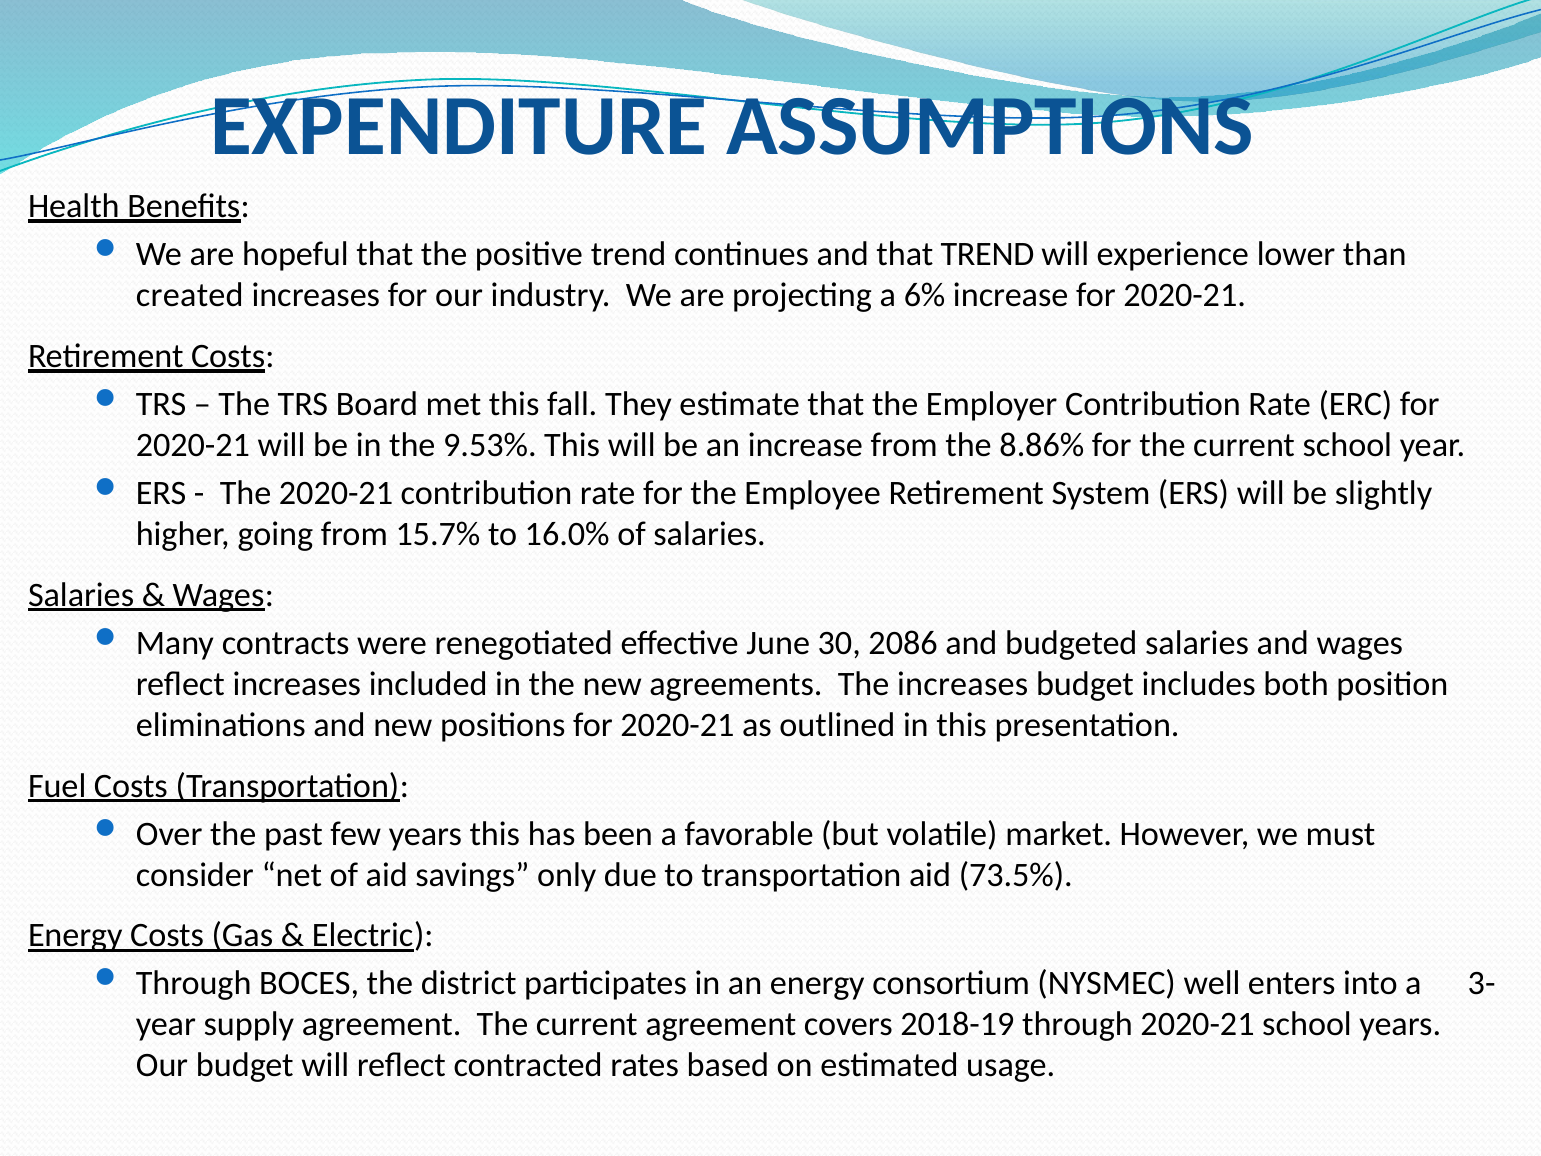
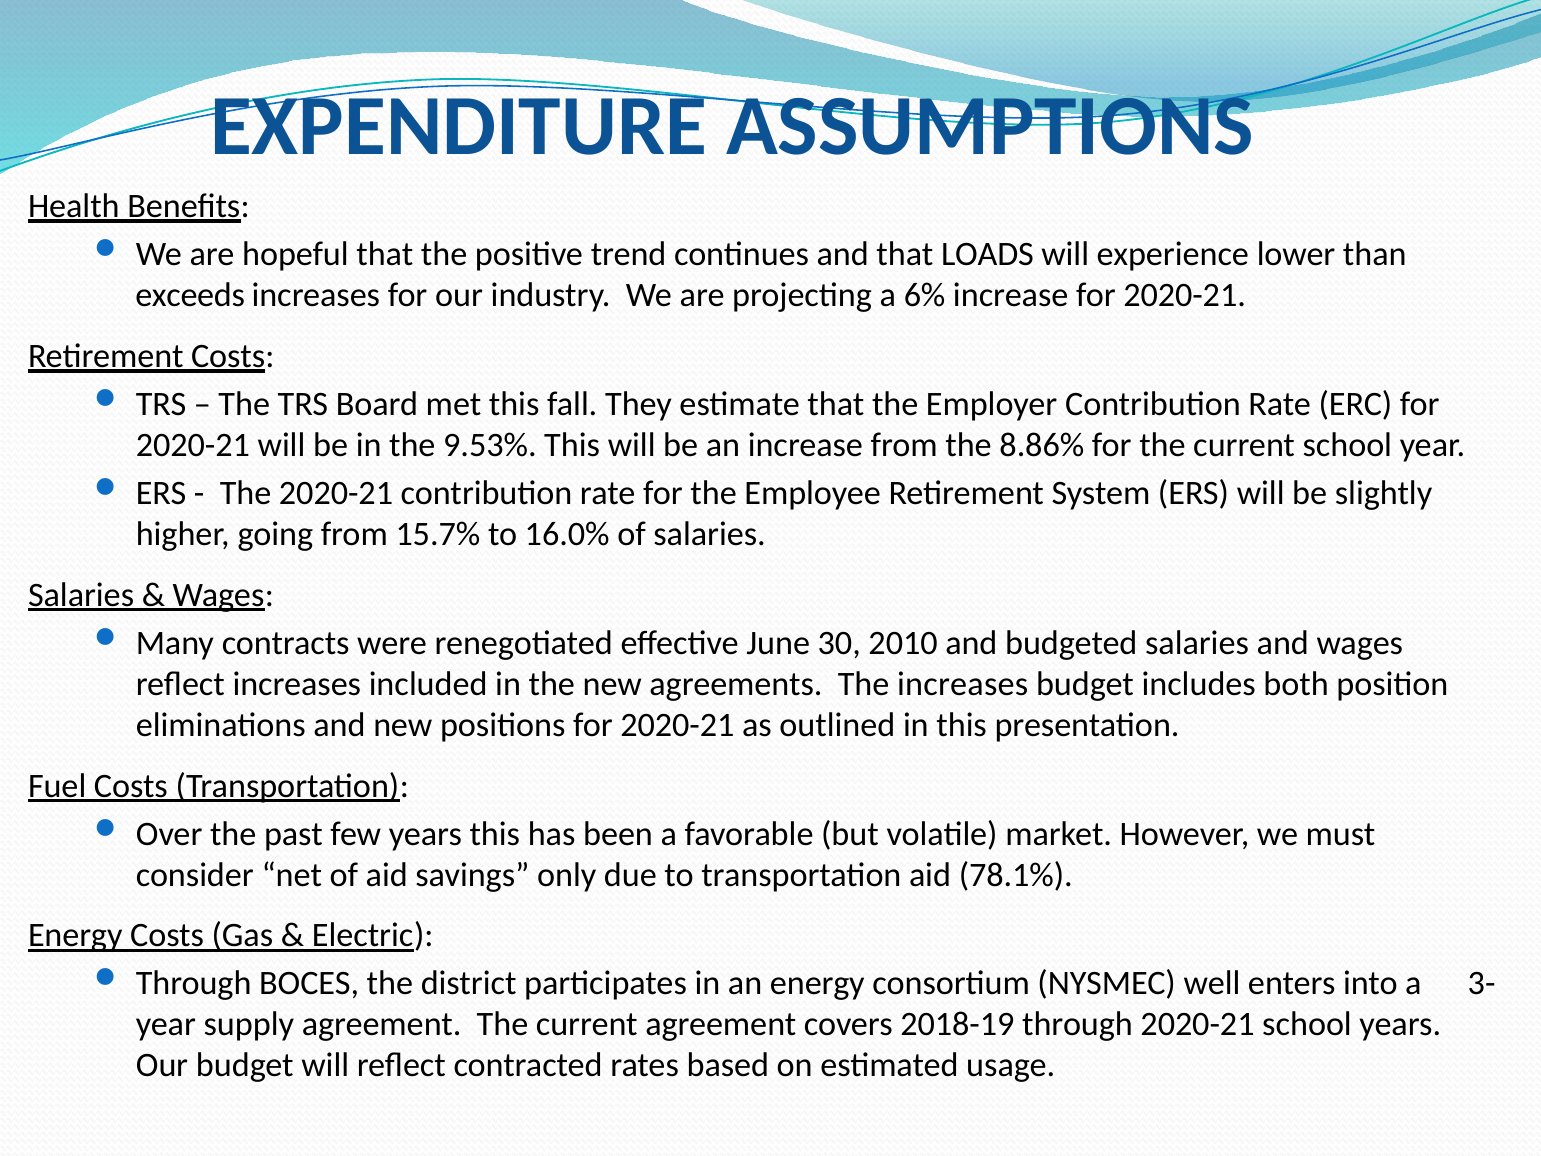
that TREND: TREND -> LOADS (987, 254)
created: created -> exceeds (190, 295)
2086: 2086 -> 2010 (903, 643)
73.5%: 73.5% -> 78.1% (1016, 875)
